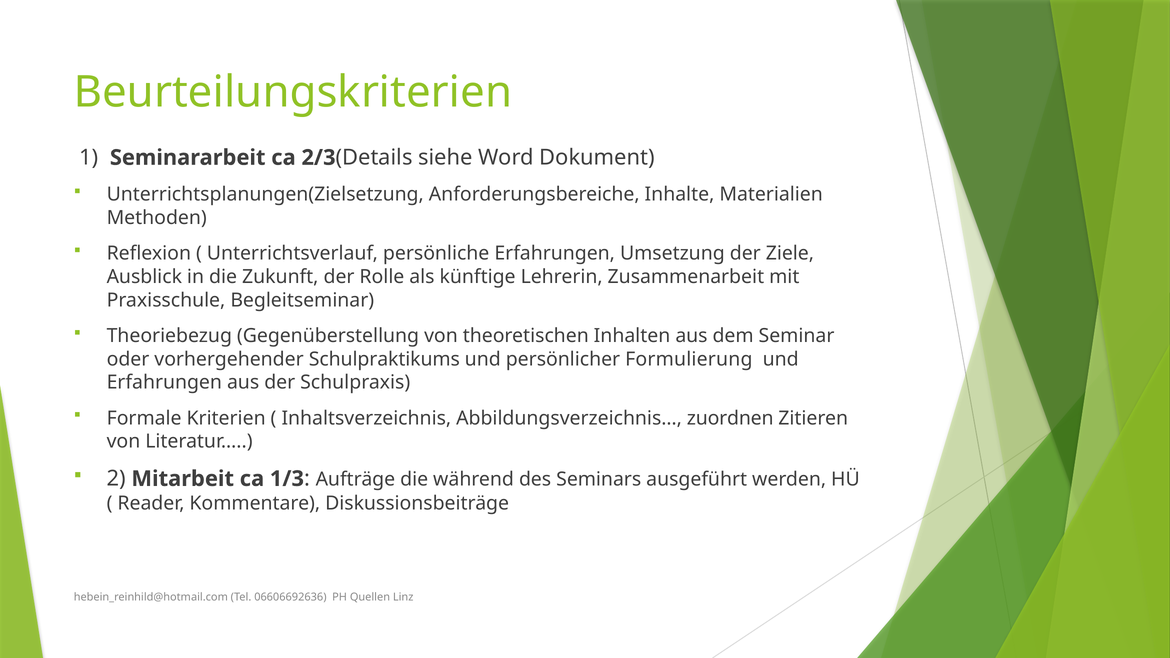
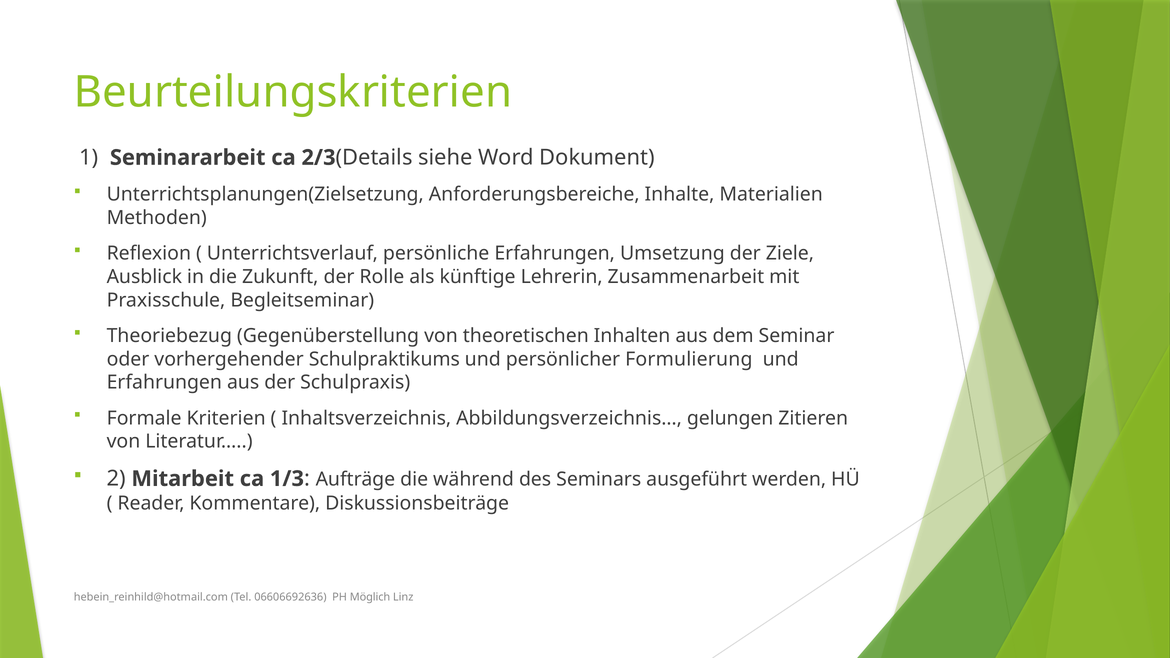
zuordnen: zuordnen -> gelungen (730, 418)
Quellen: Quellen -> Möglich (370, 597)
